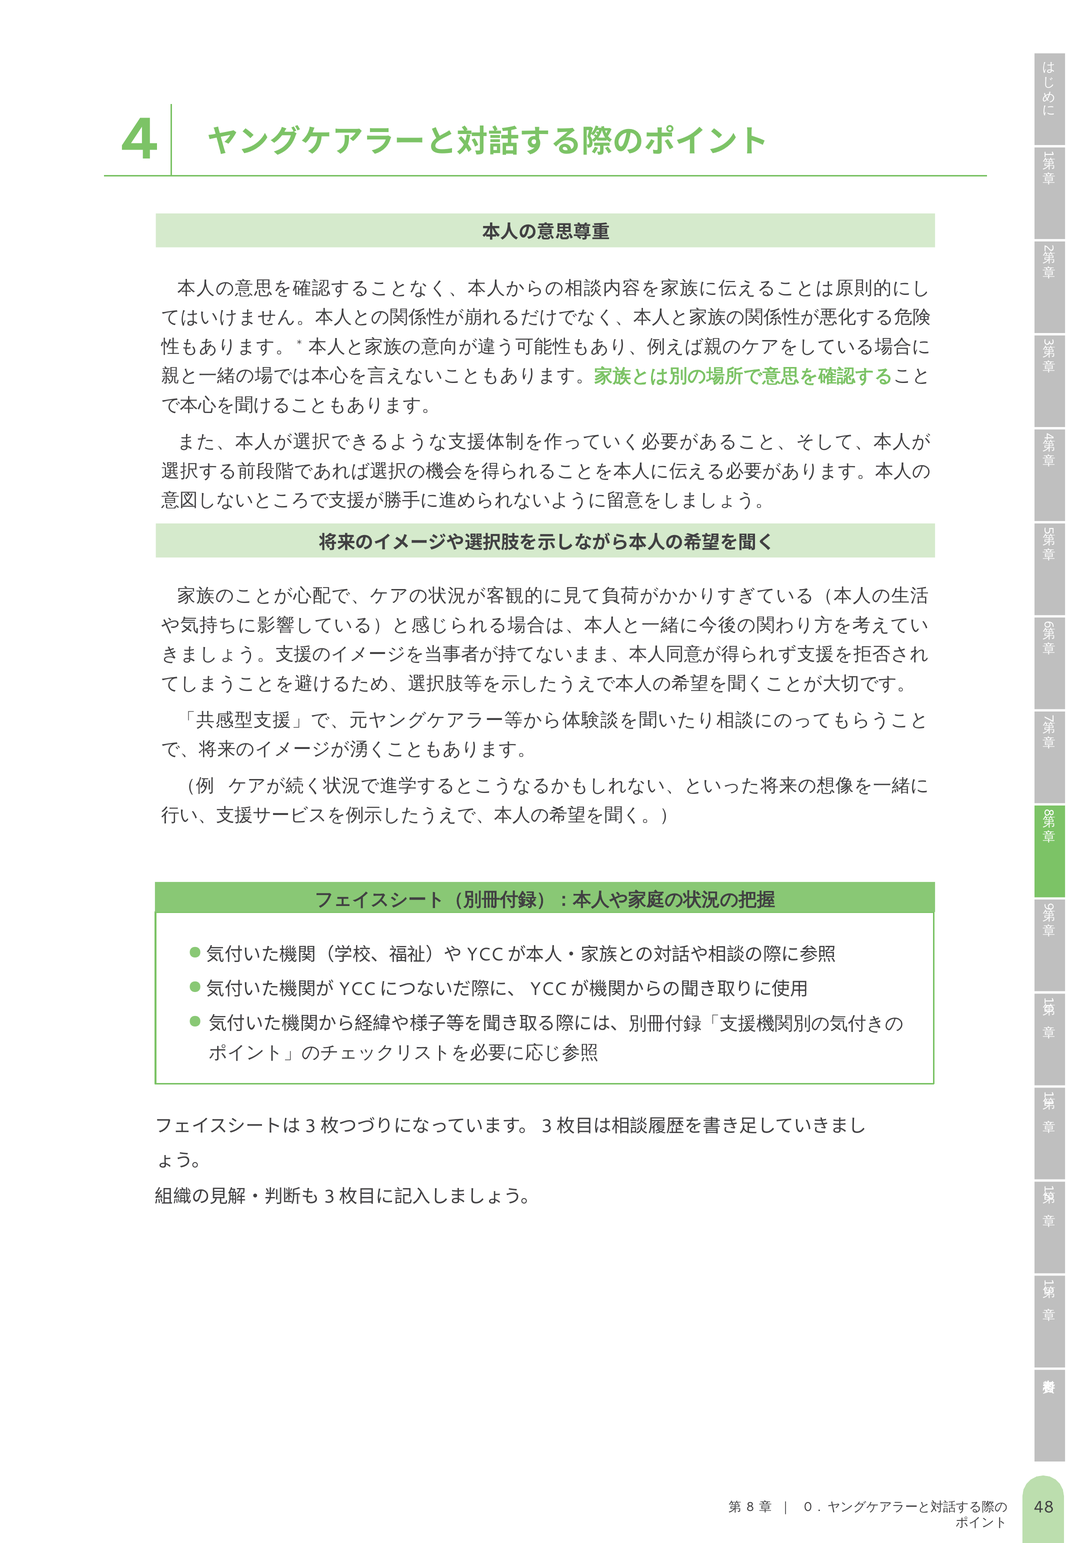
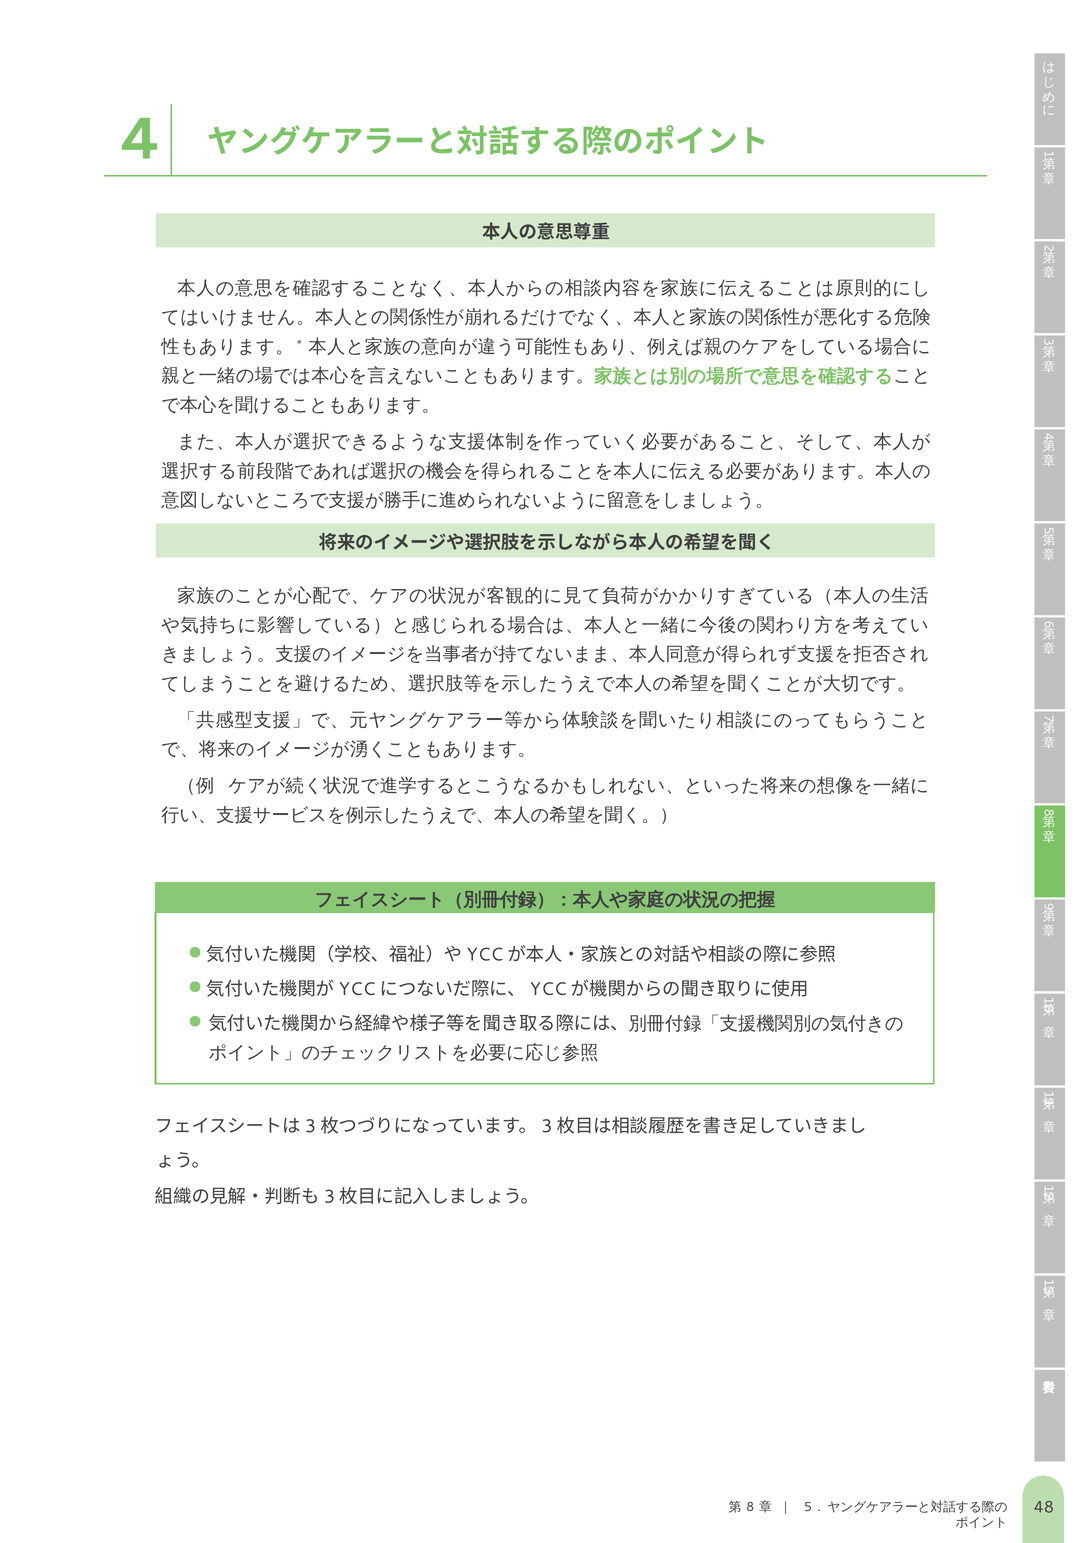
0: 0 -> 5 (808, 1507)
